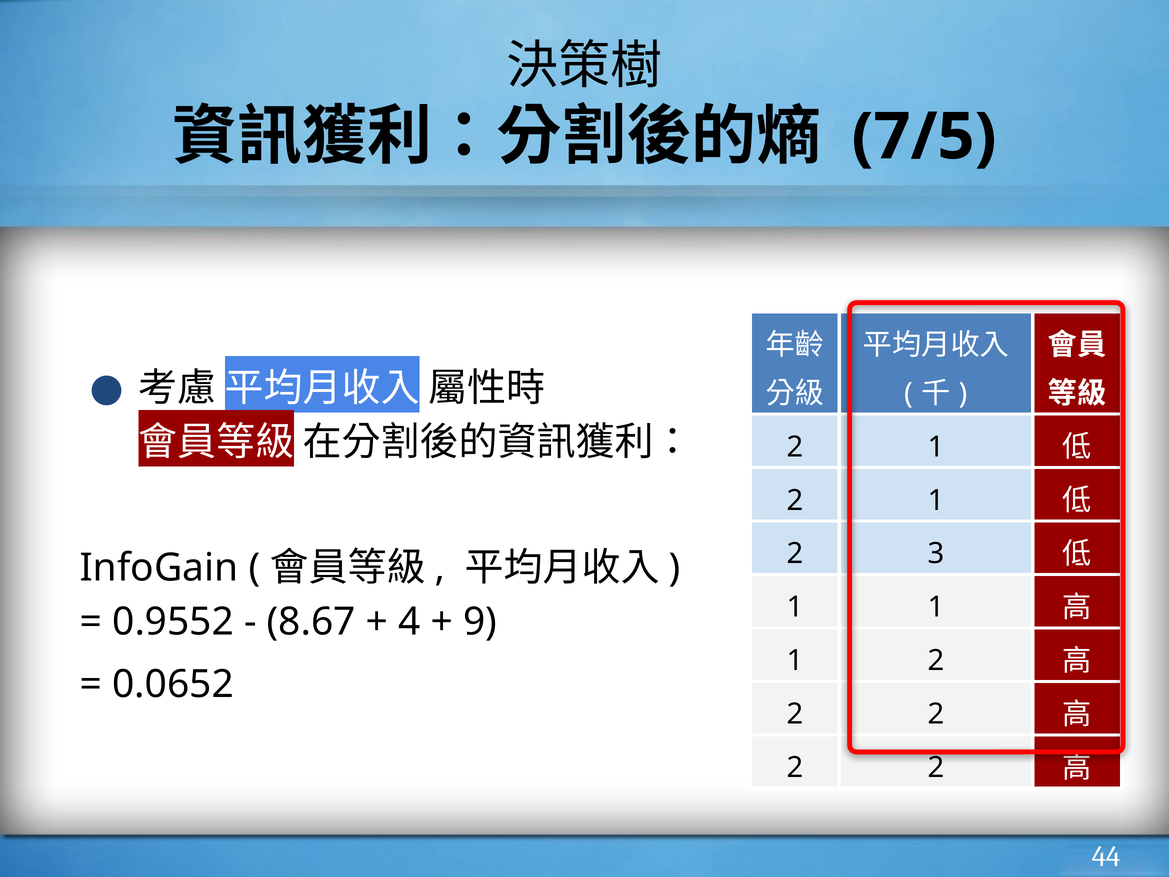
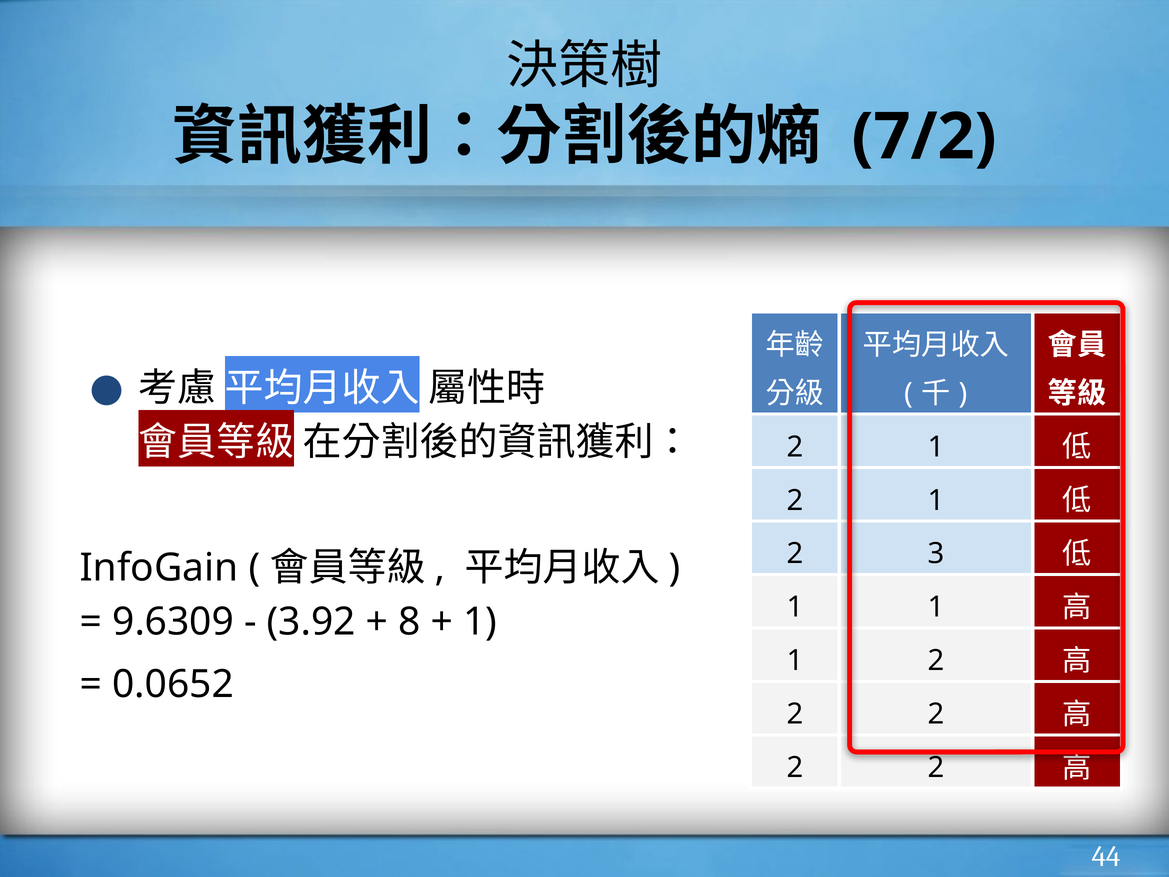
7/5: 7/5 -> 7/2 (924, 137)
0.9552: 0.9552 -> 9.6309 (173, 622)
8.67: 8.67 -> 3.92 (311, 622)
4: 4 -> 8 (409, 622)
9: 9 -> 1 (480, 622)
